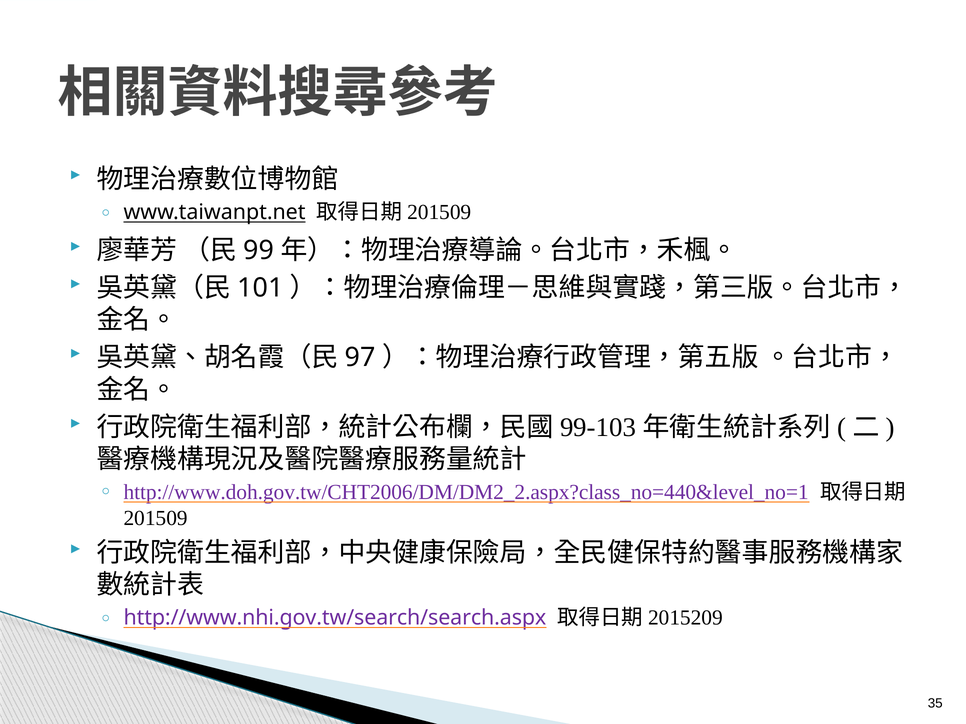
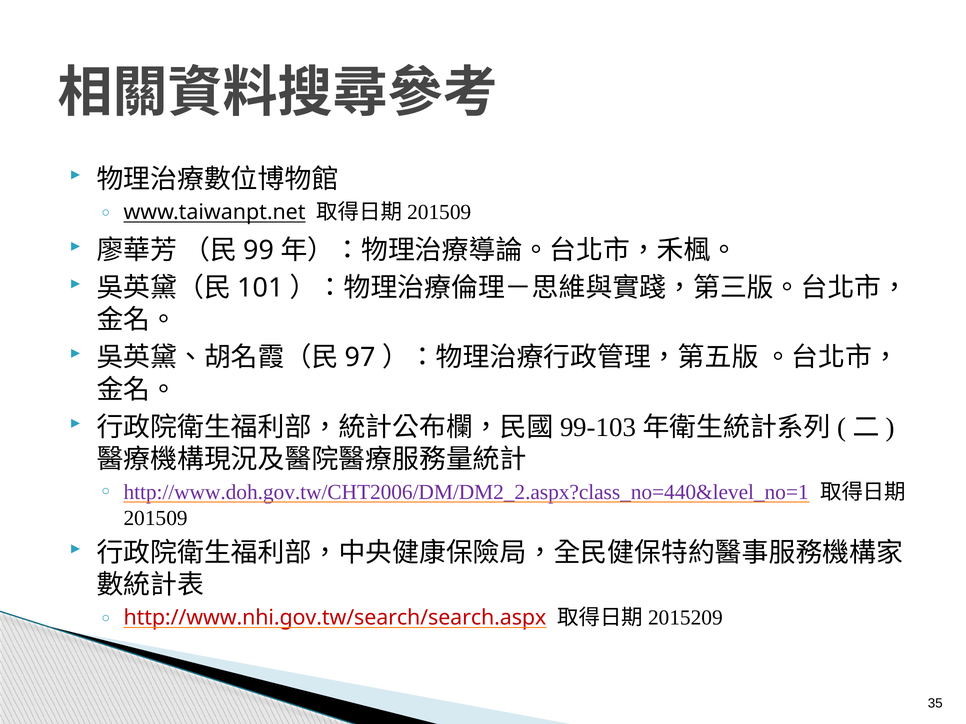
http://www.nhi.gov.tw/search/search.aspx colour: purple -> red (335, 618)
